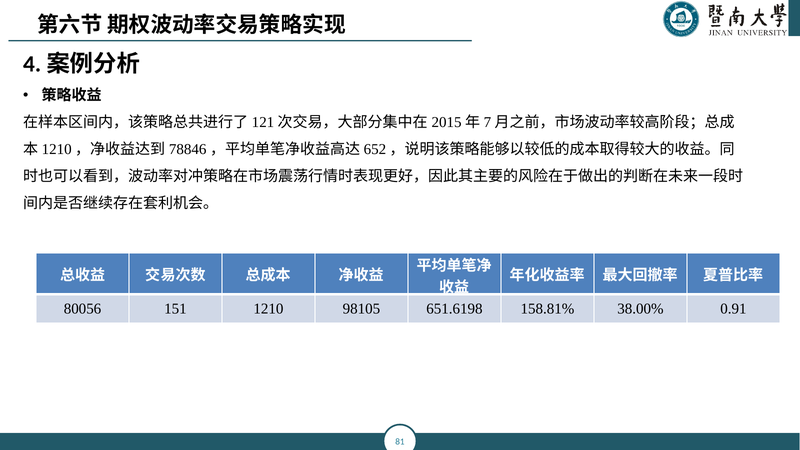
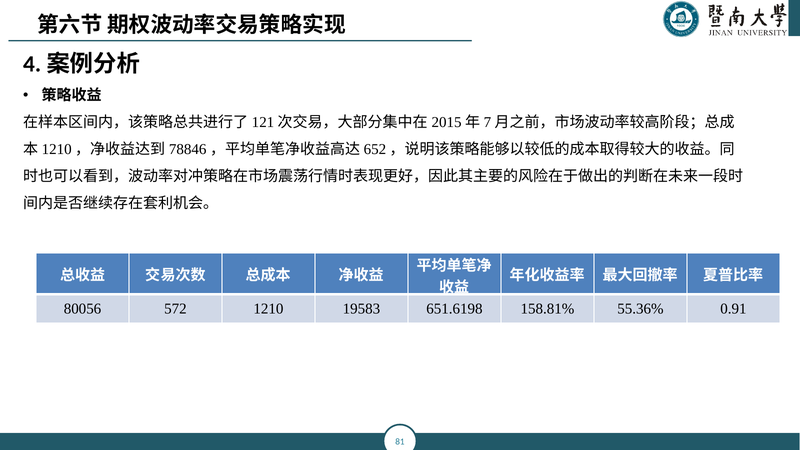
151: 151 -> 572 (175, 309)
98105: 98105 -> 19583 (361, 309)
38.00%: 38.00% -> 55.36% (640, 309)
